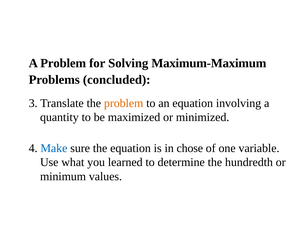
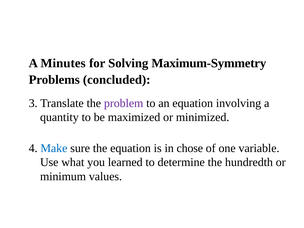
A Problem: Problem -> Minutes (63, 63)
Maximum-Maximum: Maximum-Maximum -> Maximum-Symmetry (209, 63)
problem colour: orange -> purple (124, 103)
